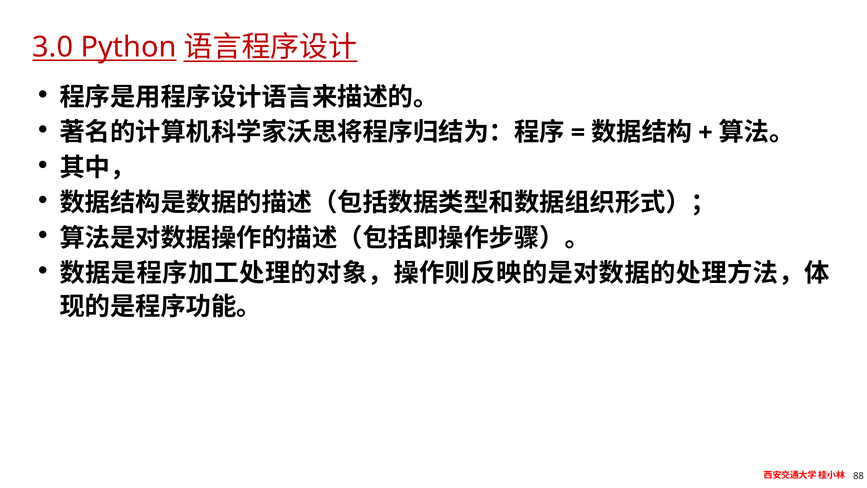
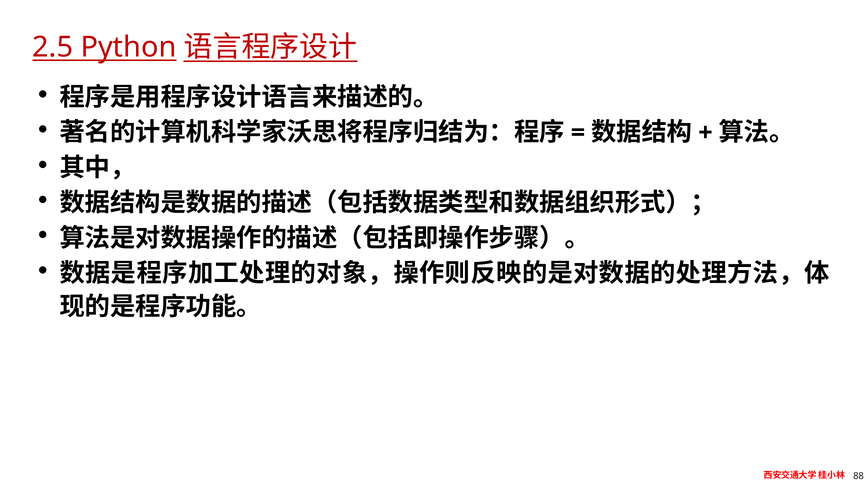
3.0: 3.0 -> 2.5 (53, 47)
